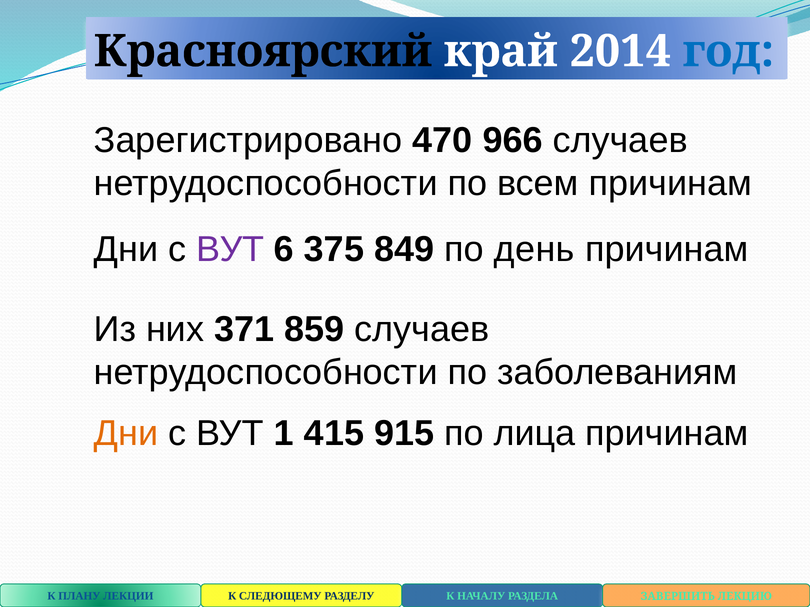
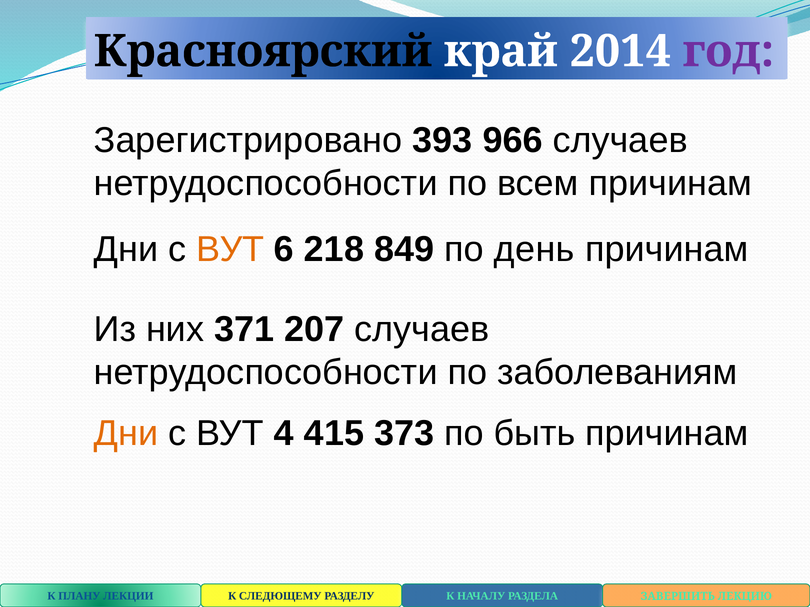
год colour: blue -> purple (728, 51)
470: 470 -> 393 (442, 140)
ВУТ colour: purple -> orange (230, 249)
375: 375 -> 218 (334, 249)
859: 859 -> 207 (314, 330)
1: 1 -> 4 (284, 434)
915: 915 -> 373 (404, 434)
лица: лица -> быть (534, 434)
